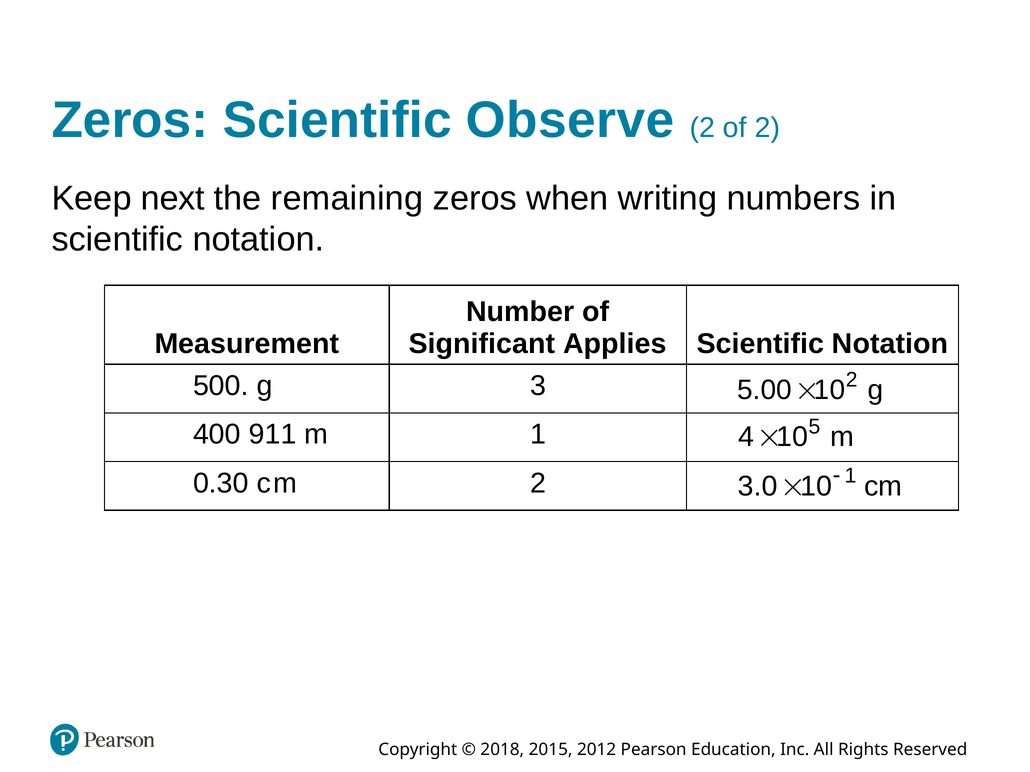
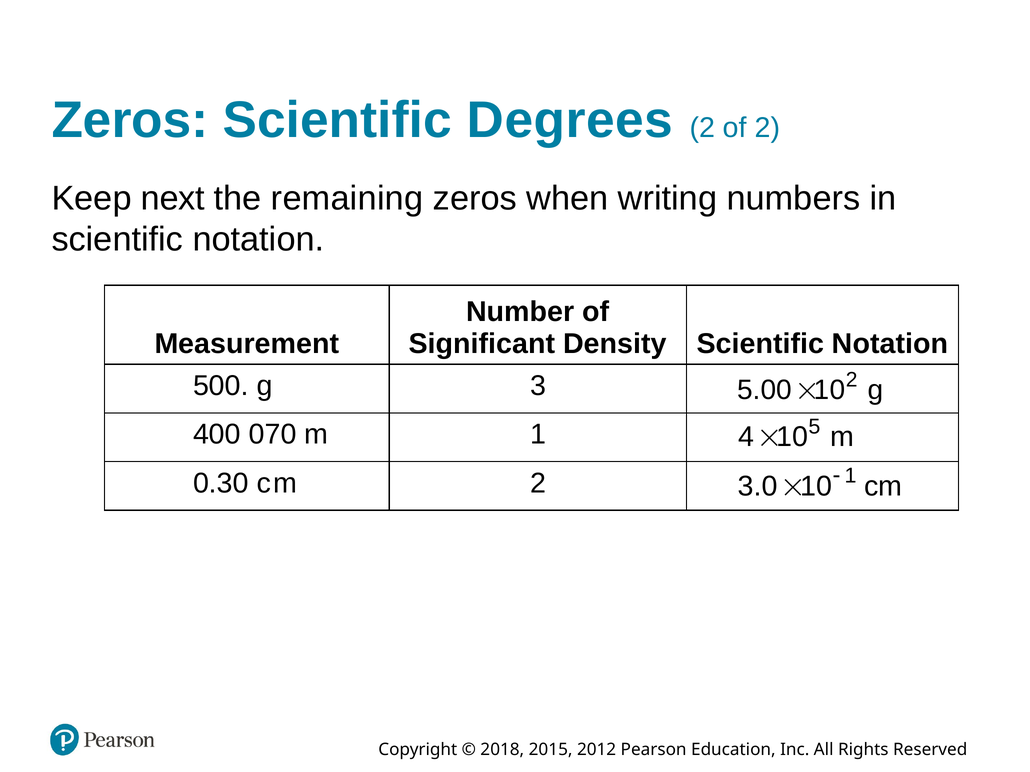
Observe: Observe -> Degrees (570, 121)
Applies: Applies -> Density (615, 344)
911: 911 -> 070 (273, 435)
